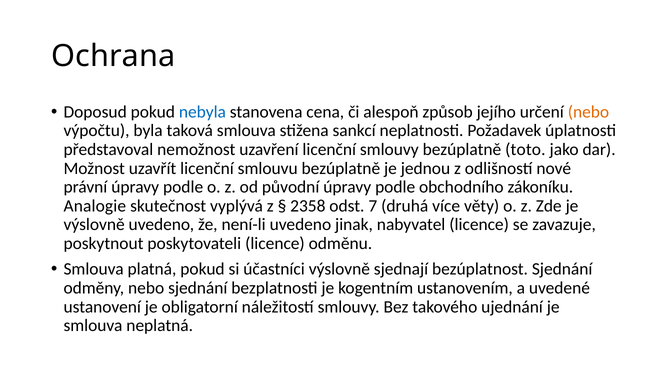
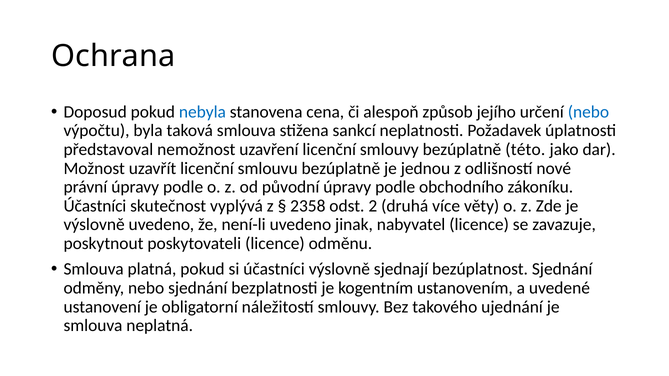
nebo colour: orange -> blue (588, 112)
toto: toto -> této (525, 150)
Analogie: Analogie -> Účastníci (95, 206)
7: 7 -> 2 (373, 206)
